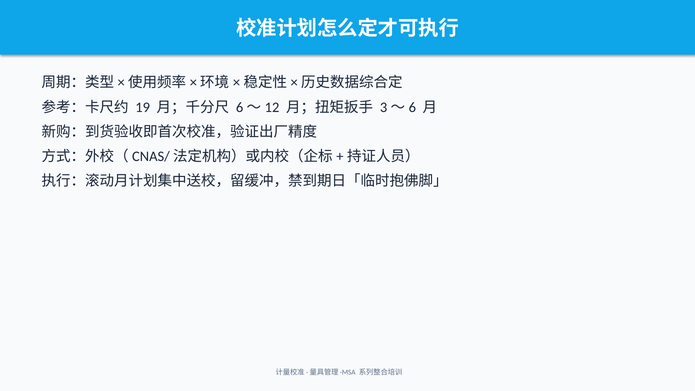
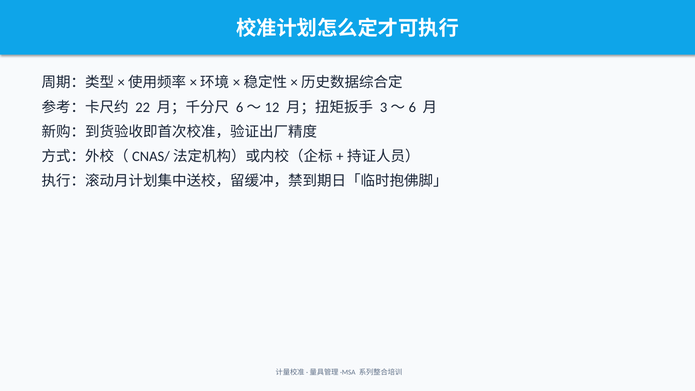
19: 19 -> 22 (143, 107)
